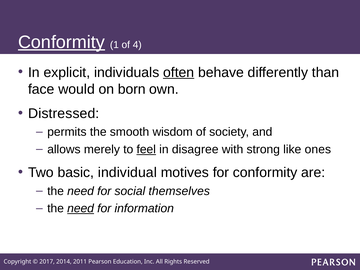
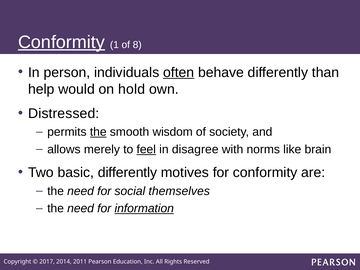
4: 4 -> 8 (137, 45)
explicit: explicit -> person (67, 72)
face: face -> help (41, 89)
born: born -> hold (132, 89)
the underline: none -> present (98, 132)
strong: strong -> norms (263, 149)
ones: ones -> brain (318, 149)
basic individual: individual -> differently (127, 173)
need underline: present -> none (81, 208)
information underline: none -> present (144, 208)
